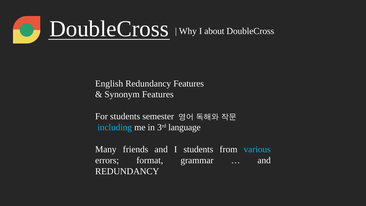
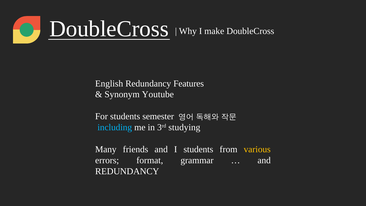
about: about -> make (214, 31)
Synonym Features: Features -> Youtube (158, 94)
language: language -> studying (184, 127)
various colour: light blue -> yellow (257, 149)
